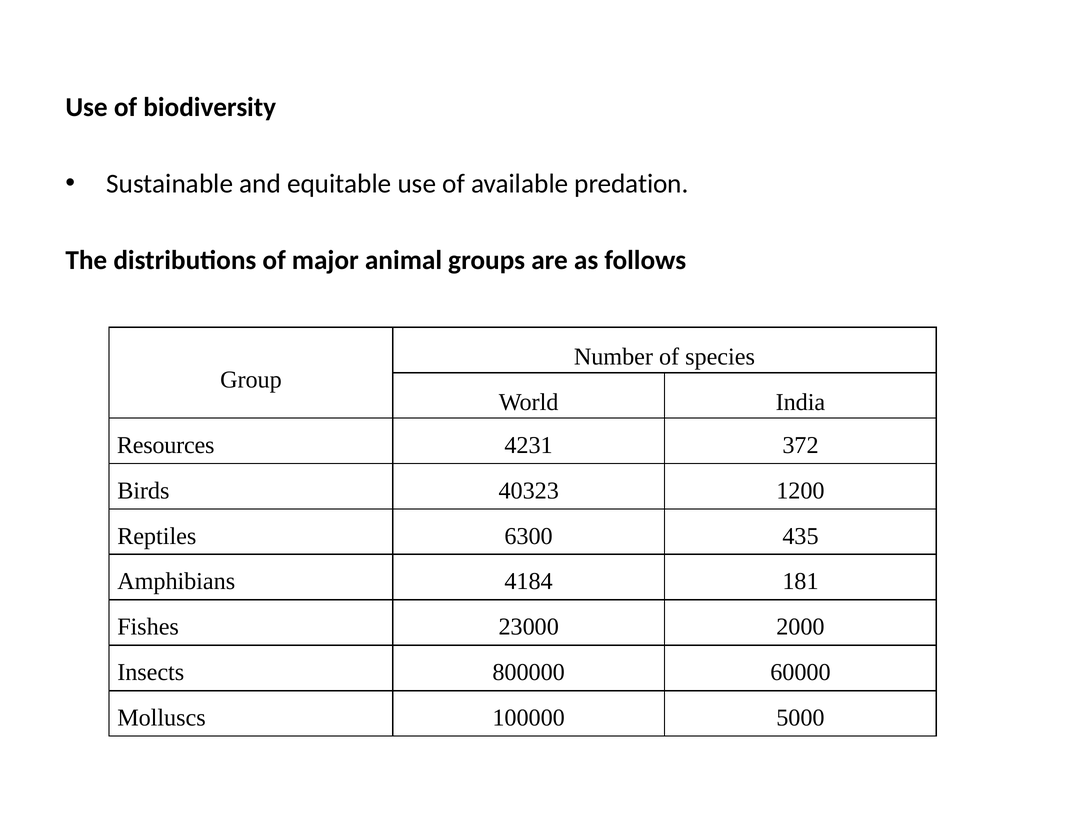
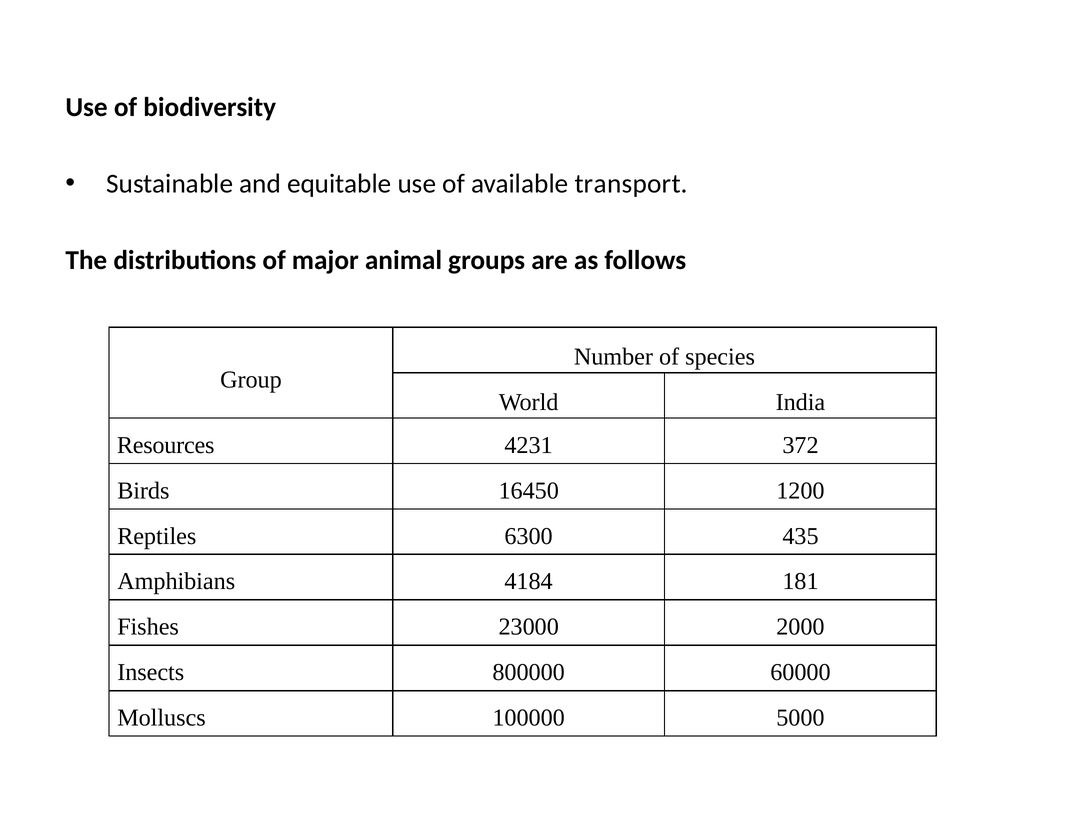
predation: predation -> transport (631, 184)
40323: 40323 -> 16450 (529, 491)
